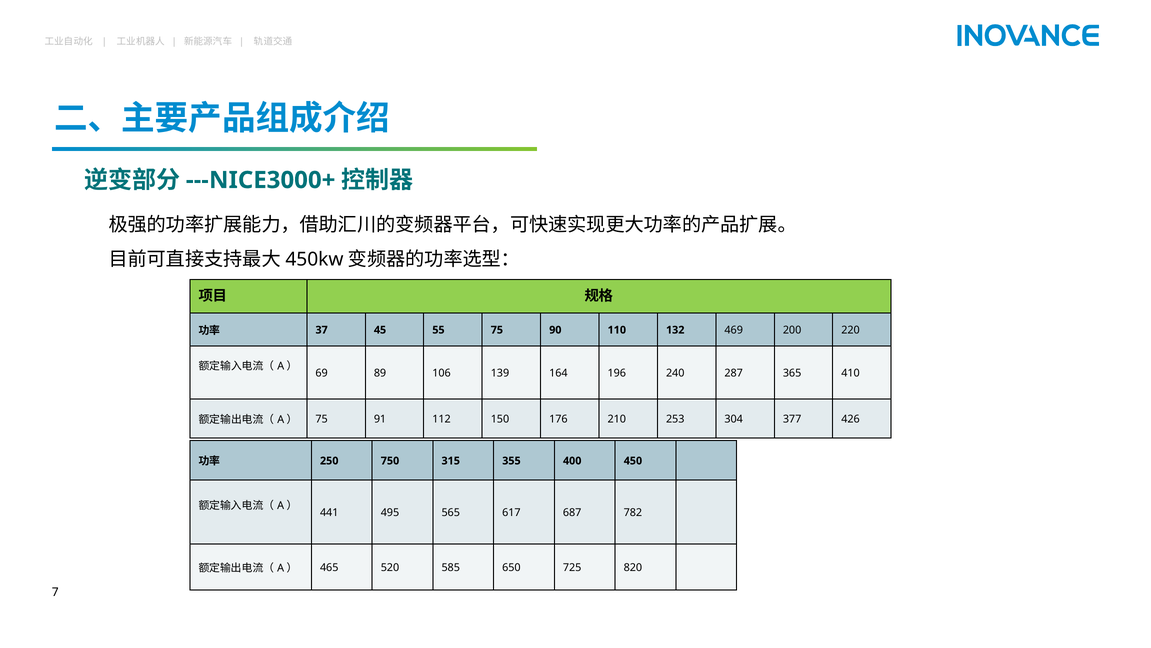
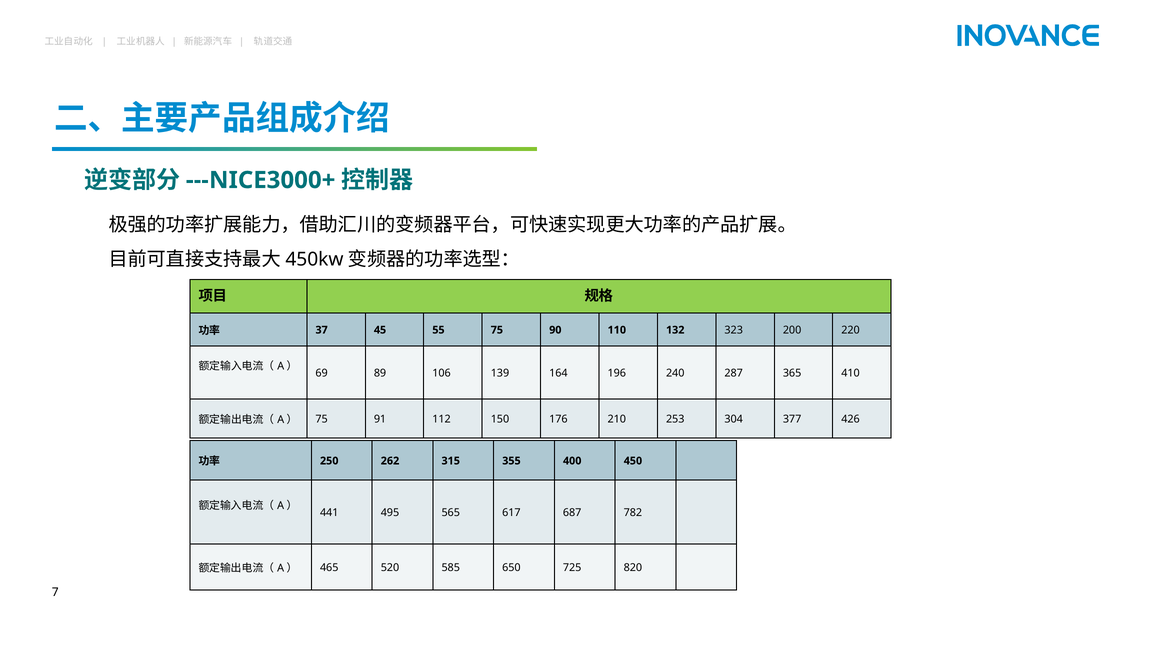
469: 469 -> 323 (734, 330)
750: 750 -> 262 (390, 461)
